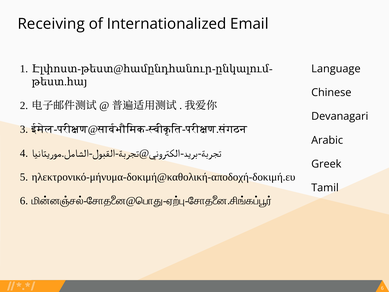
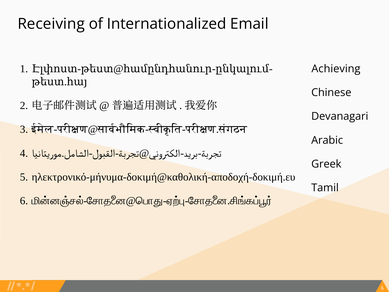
Language: Language -> Achieving (336, 69)
